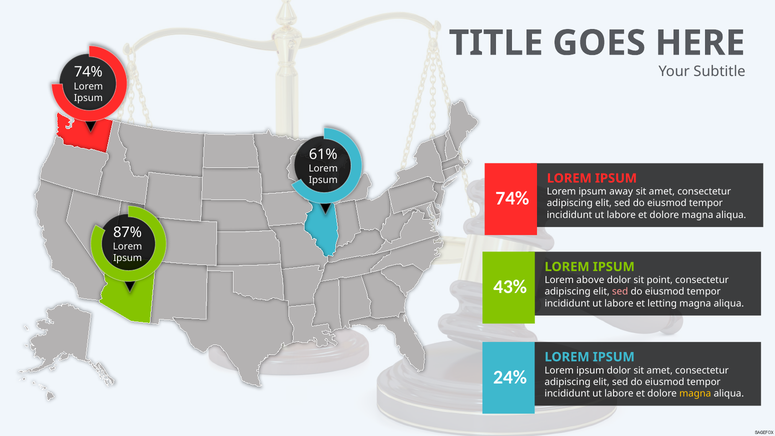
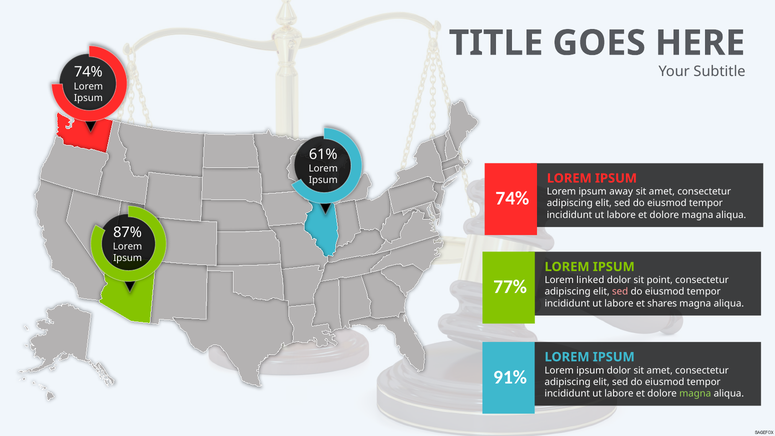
above: above -> linked (590, 280)
43%: 43% -> 77% (510, 287)
letting: letting -> shares (662, 303)
24%: 24% -> 91% (510, 377)
magna colour: yellow -> light green (695, 394)
